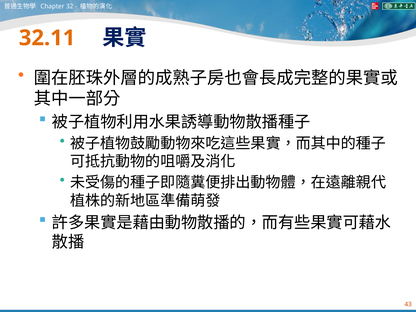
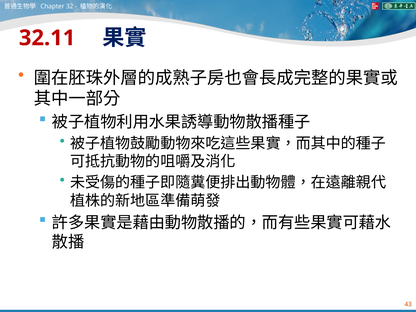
32.11 colour: orange -> red (47, 38)
